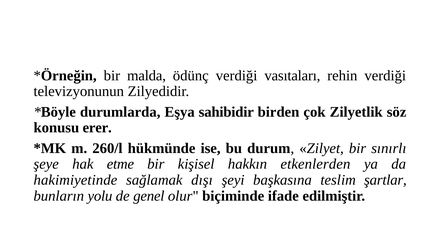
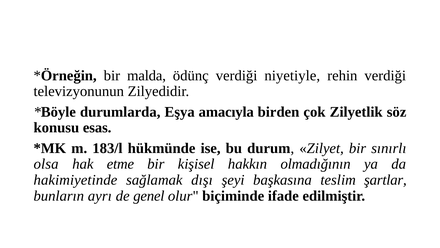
vasıtaları: vasıtaları -> niyetiyle (292, 75)
sahibidir: sahibidir -> amacıyla (226, 112)
erer: erer -> esas (97, 128)
260/l: 260/l -> 183/l (107, 148)
şeye: şeye -> olsa (46, 164)
etkenlerden: etkenlerden -> olmadığının (316, 164)
yolu: yolu -> ayrı (100, 195)
